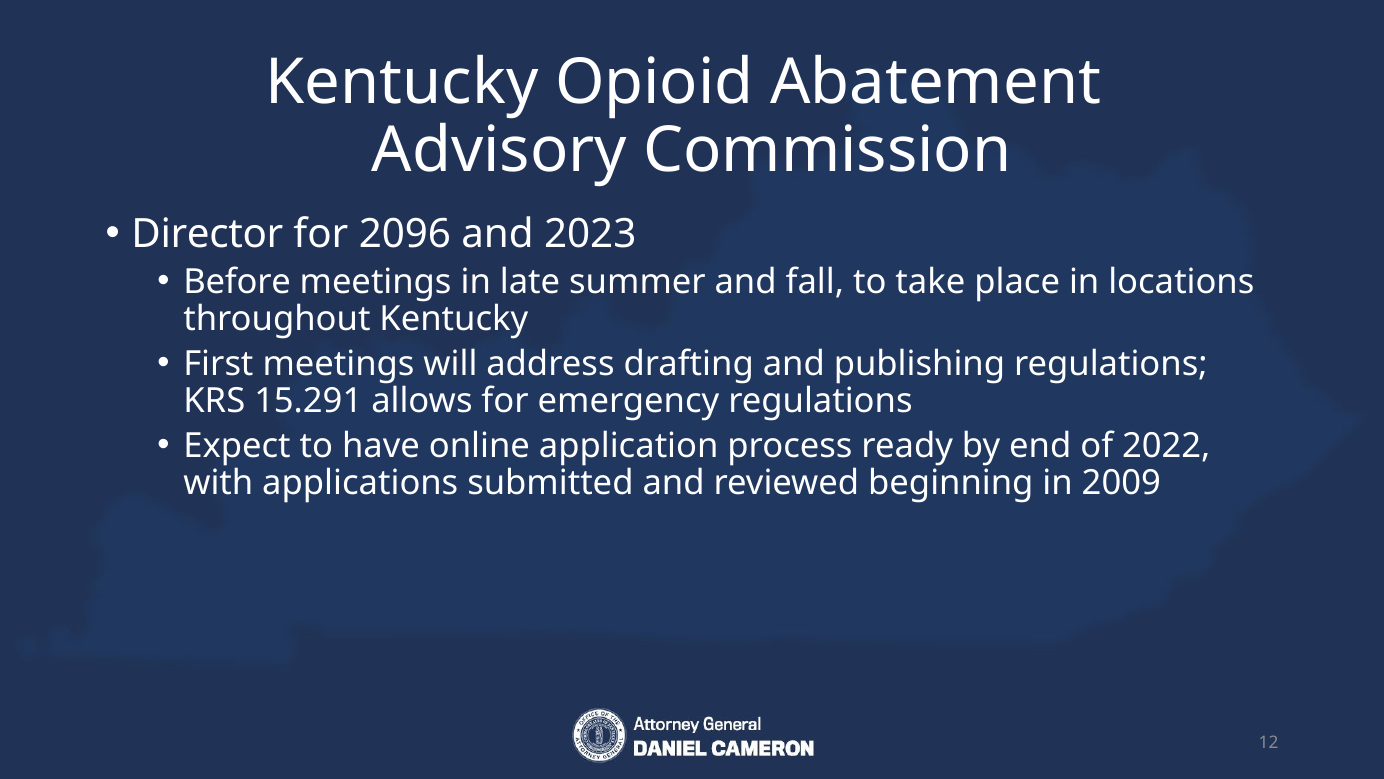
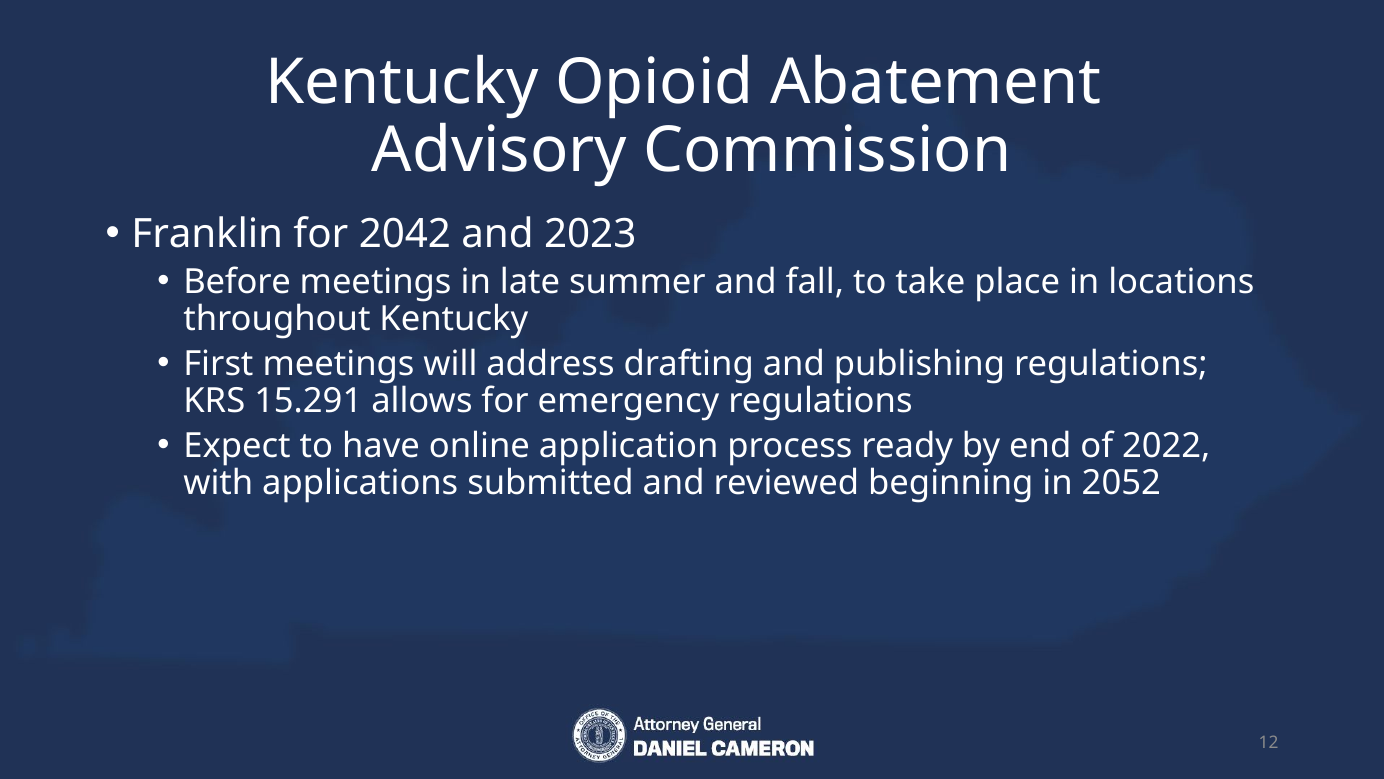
Director: Director -> Franklin (207, 234)
2096: 2096 -> 2042 (405, 234)
2009: 2009 -> 2052 (1121, 483)
